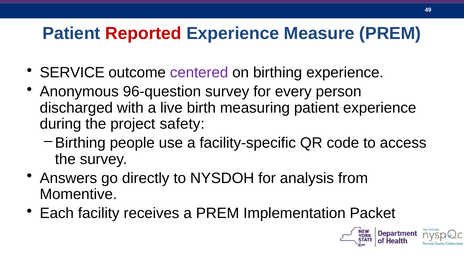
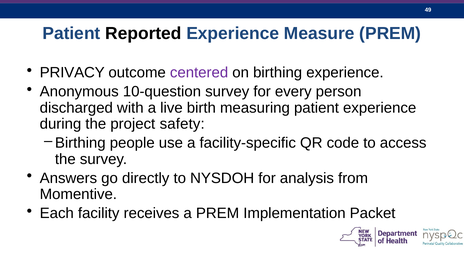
Reported colour: red -> black (143, 33)
SERVICE: SERVICE -> PRIVACY (72, 73)
96-question: 96-question -> 10-question (162, 92)
